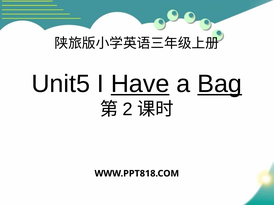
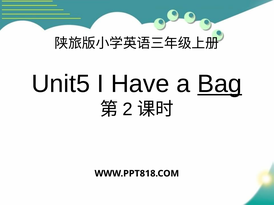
Have underline: present -> none (140, 84)
